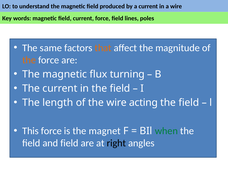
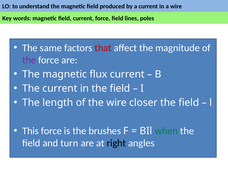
that colour: orange -> red (103, 48)
the colour: orange -> purple (29, 60)
flux turning: turning -> current (127, 74)
acting: acting -> closer (143, 103)
magnet: magnet -> brushes (105, 131)
and field: field -> turn (69, 143)
